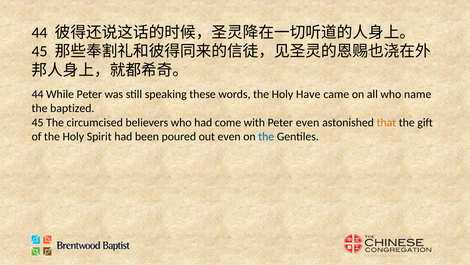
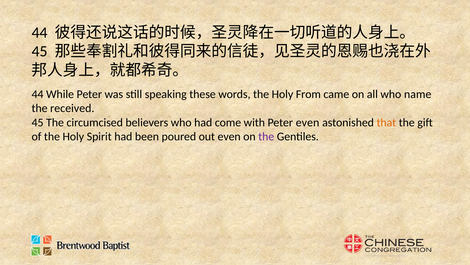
Have: Have -> From (308, 94)
baptized: baptized -> received (72, 108)
the colour: blue -> purple (266, 136)
